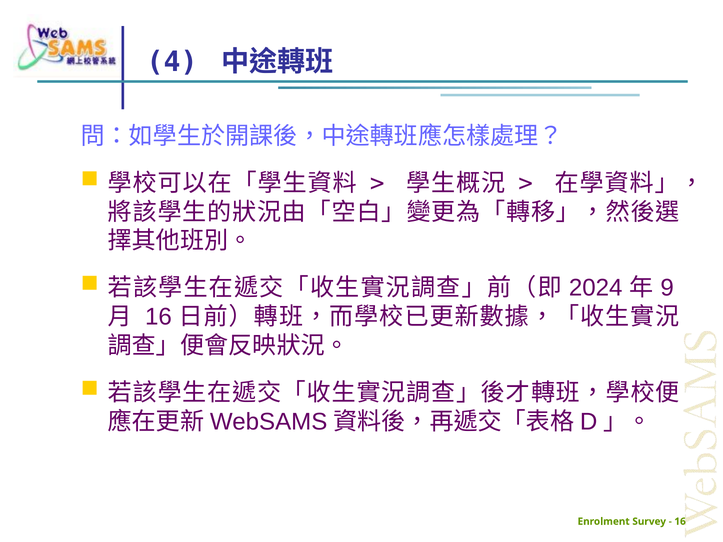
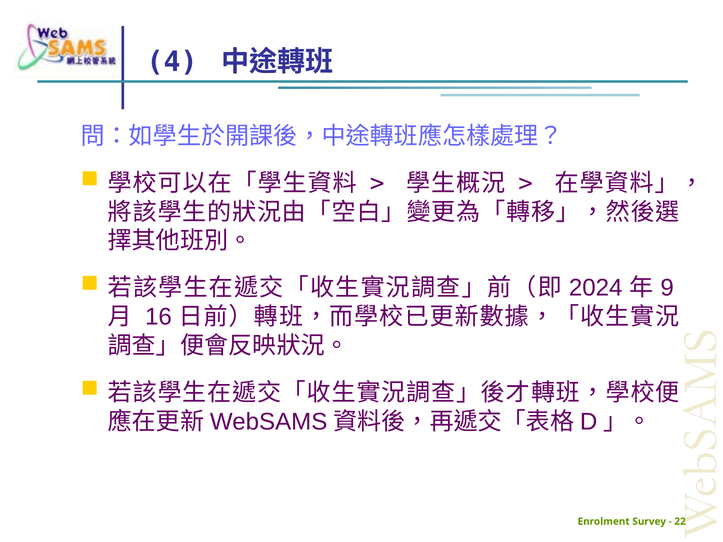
16: 16 -> 22 (680, 522)
